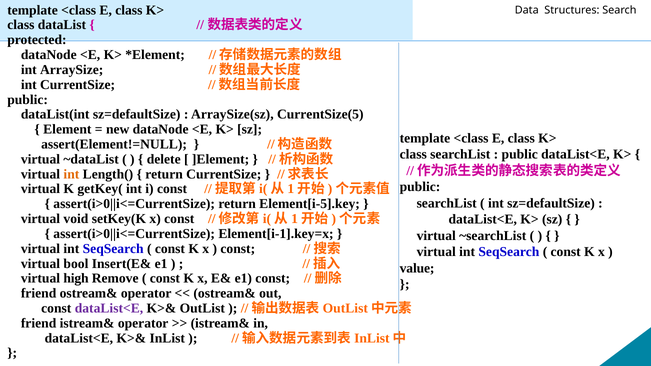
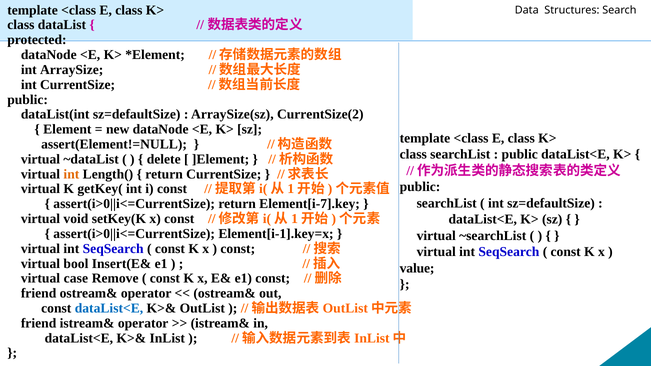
CurrentSize(5: CurrentSize(5 -> CurrentSize(2 (320, 115)
Element[i-5].key: Element[i-5].key -> Element[i-7].key (310, 204)
high: high -> case (76, 279)
dataList<E colour: purple -> blue (109, 308)
